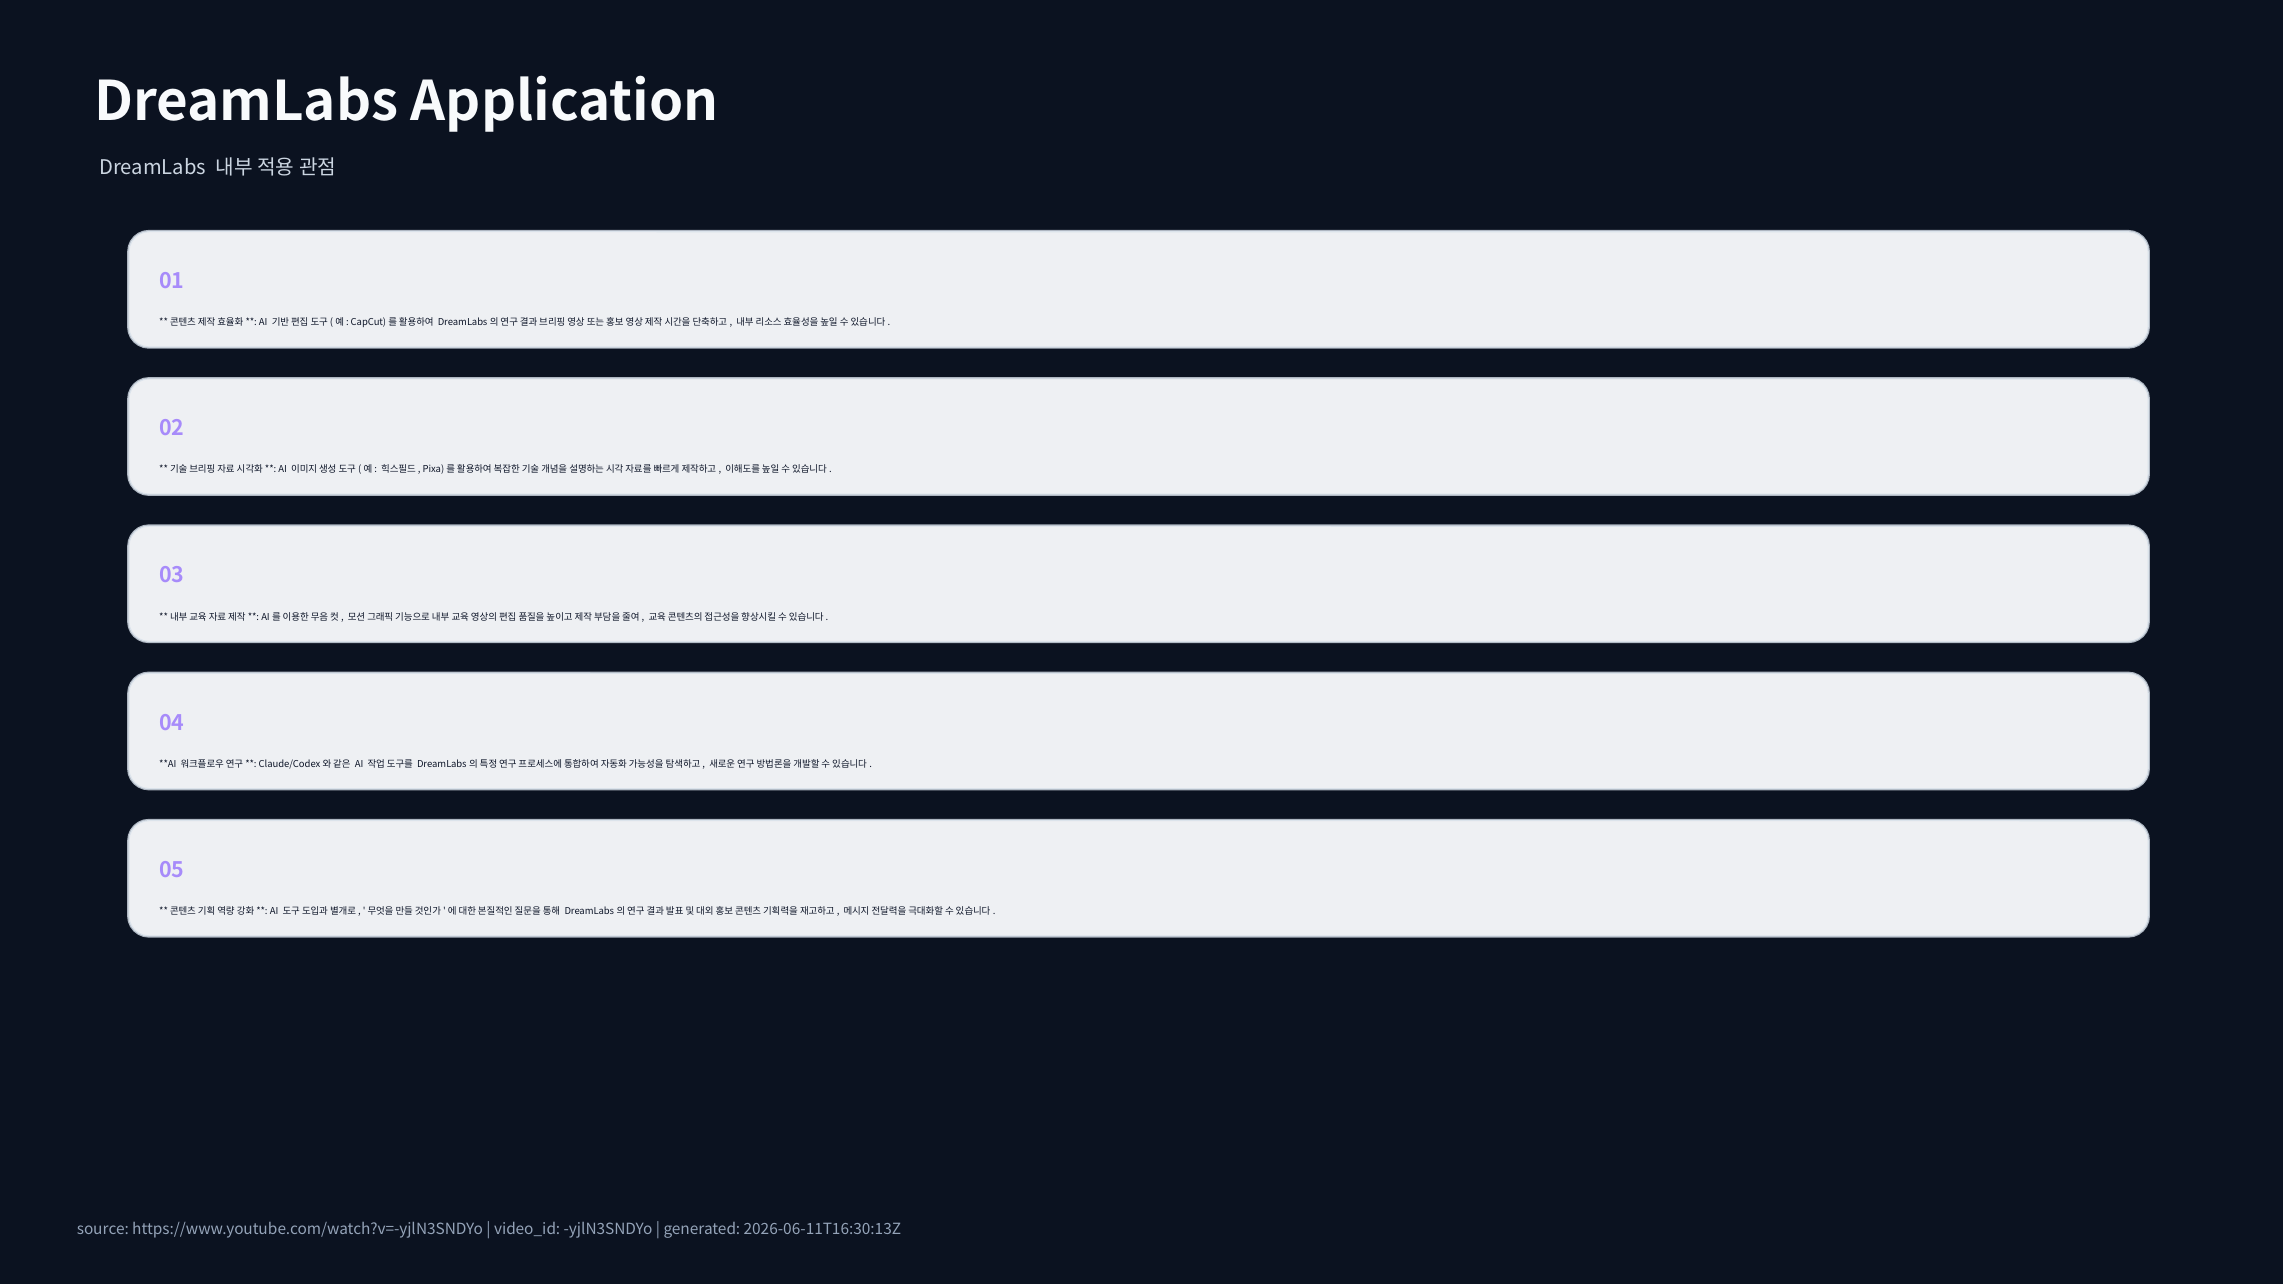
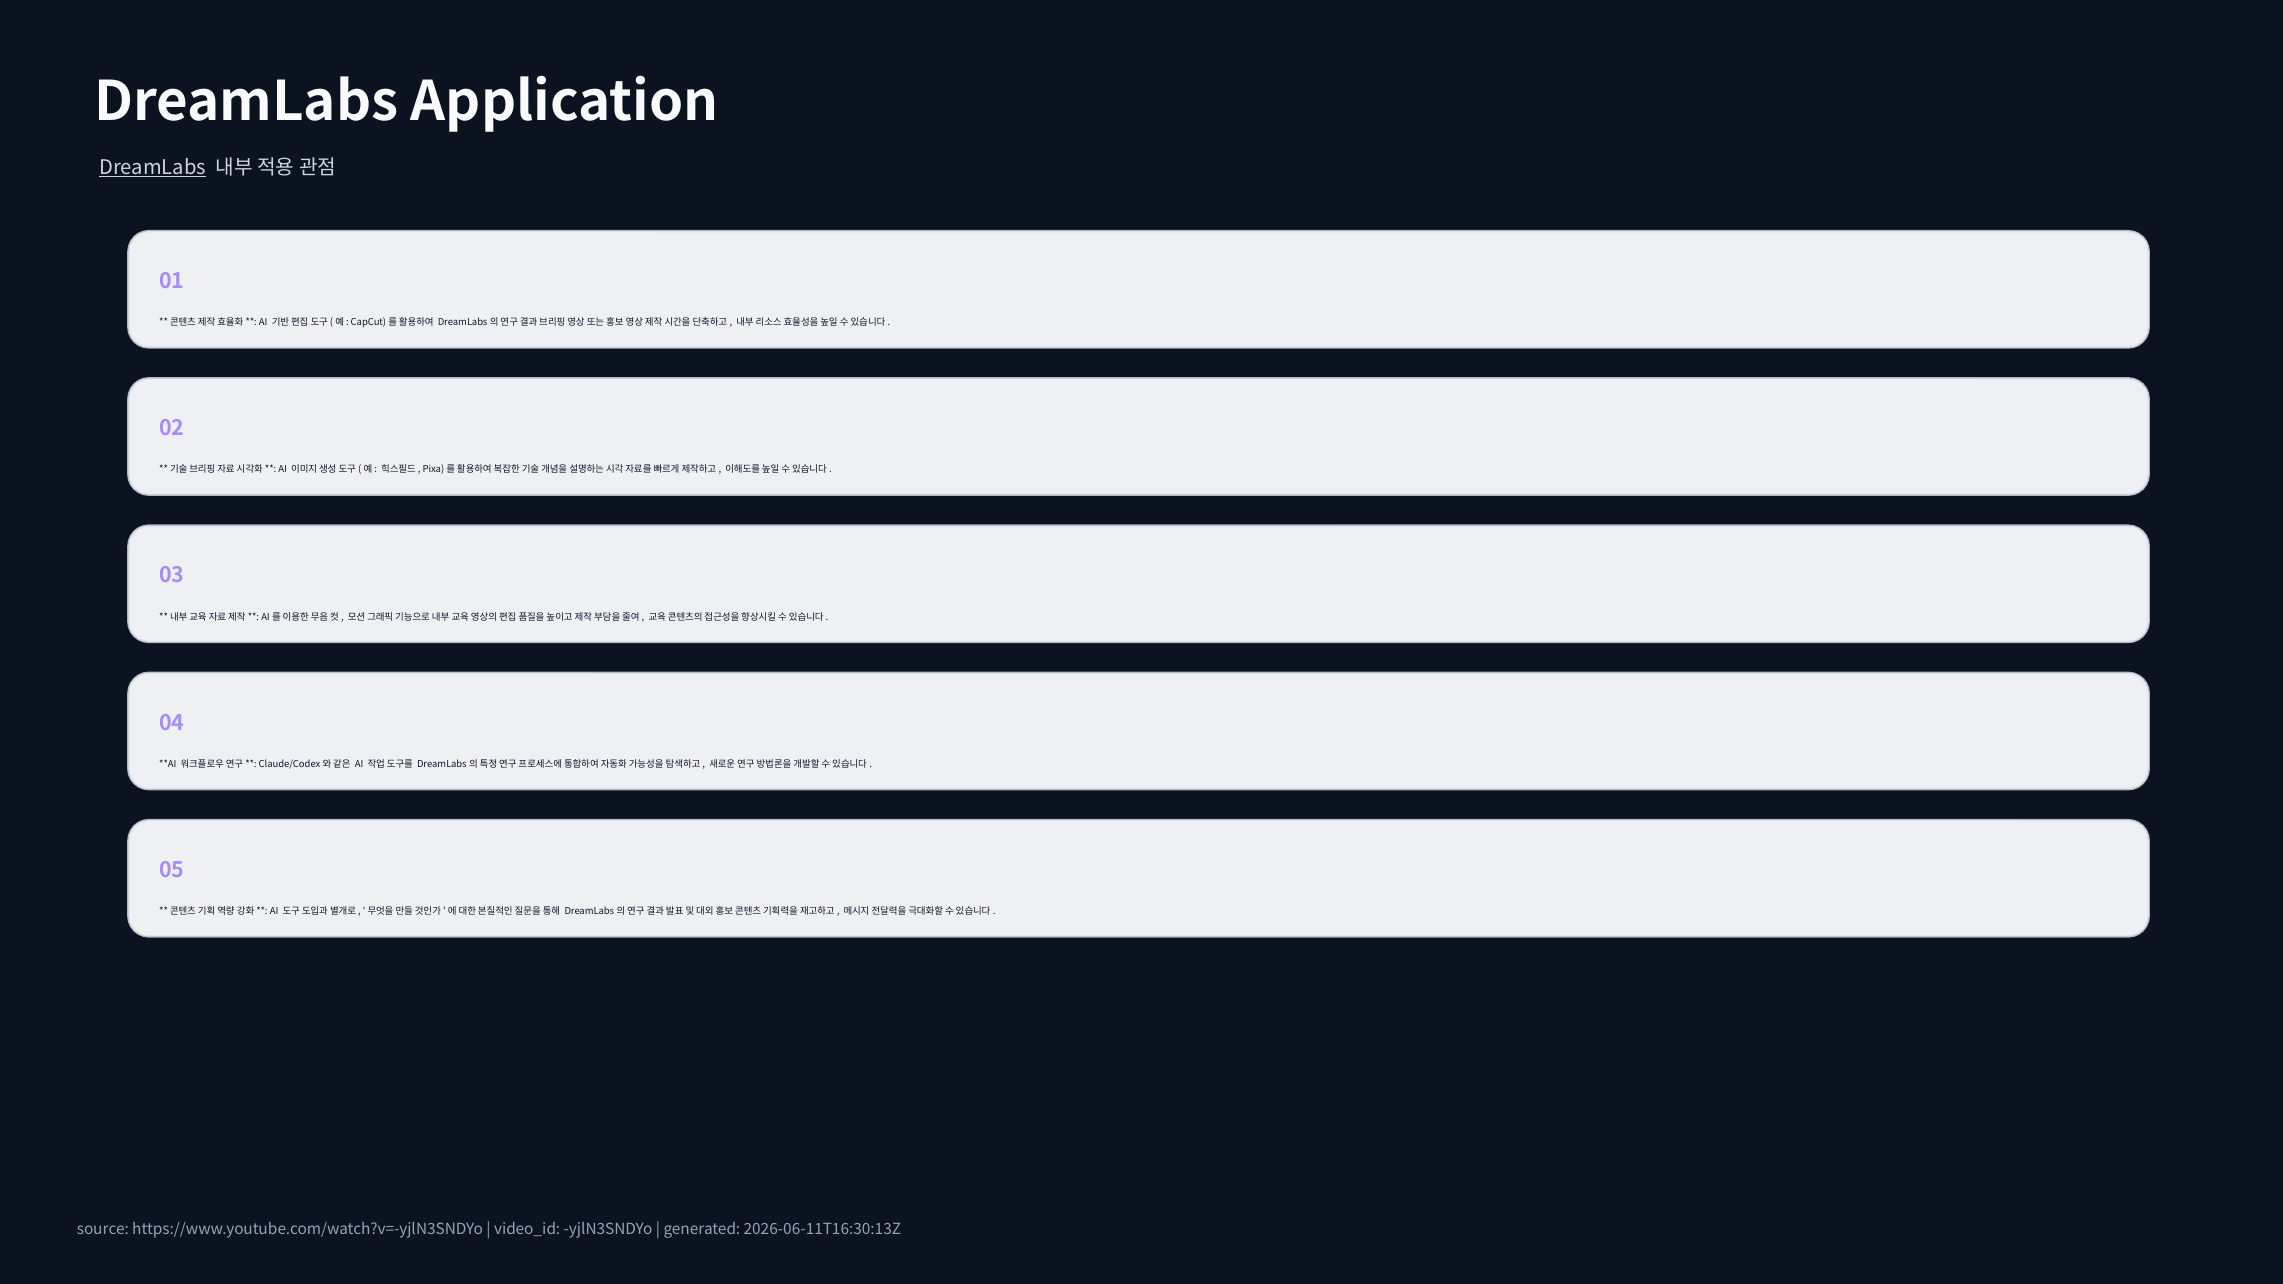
DreamLabs underline: none -> present (153, 167)
